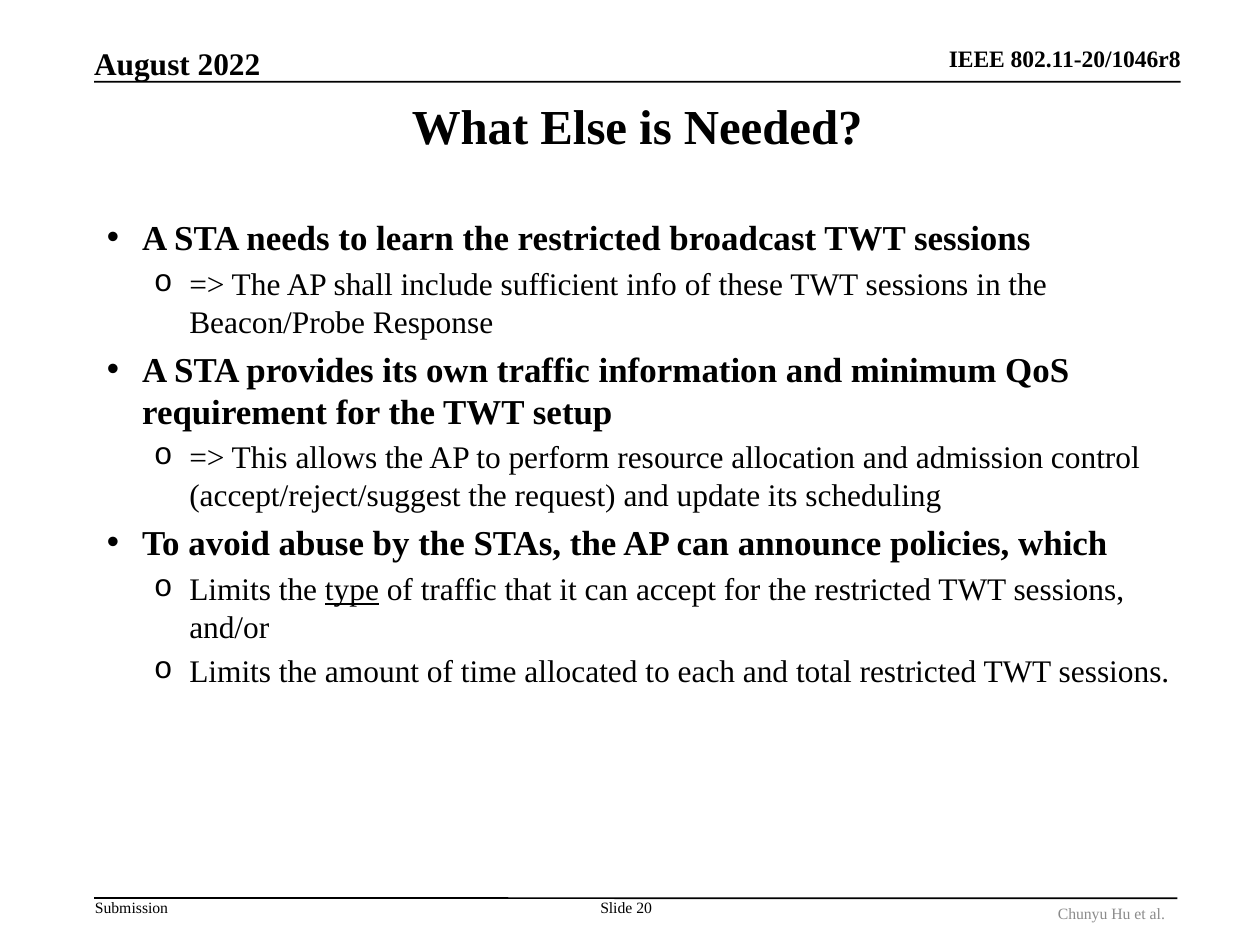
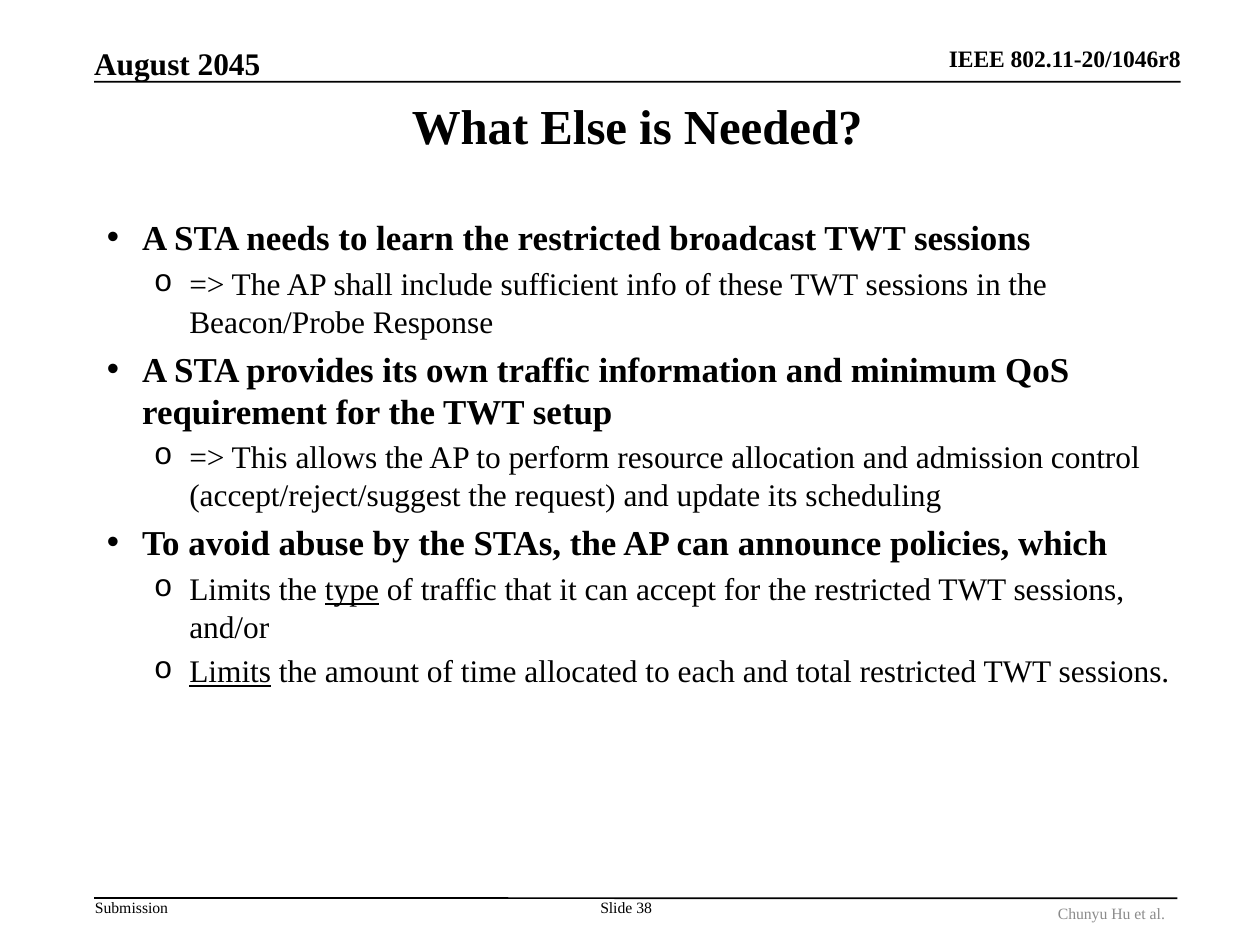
2022: 2022 -> 2045 (229, 65)
Limits underline: none -> present (230, 672)
20: 20 -> 38 (644, 909)
